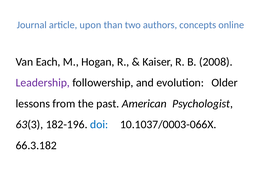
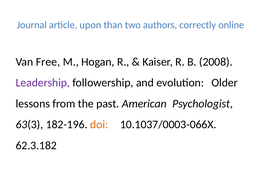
concepts: concepts -> correctly (198, 25)
Each: Each -> Free (48, 62)
doi colour: blue -> orange (99, 124)
66.3.182: 66.3.182 -> 62.3.182 (36, 145)
